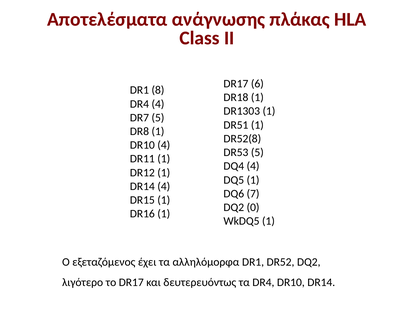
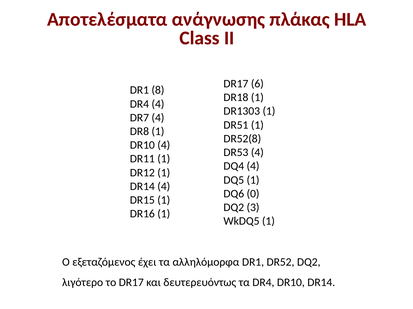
DR7 5: 5 -> 4 (158, 118)
DR53 5: 5 -> 4 (257, 153)
7: 7 -> 0 (253, 194)
0: 0 -> 3 (253, 208)
